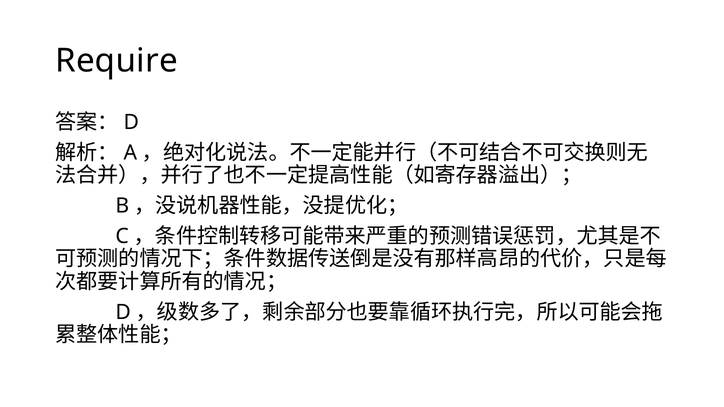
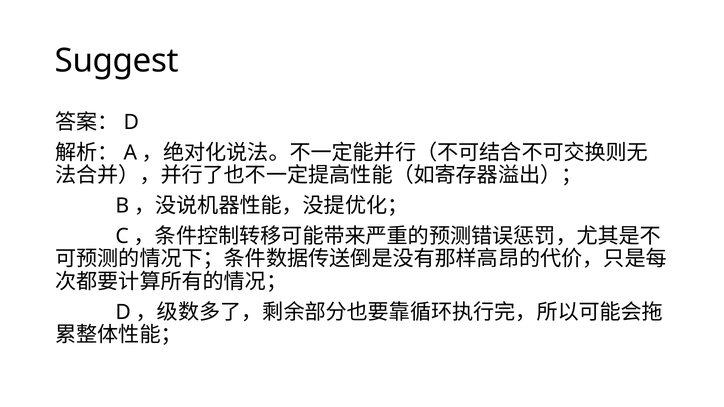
Require: Require -> Suggest (117, 61)
